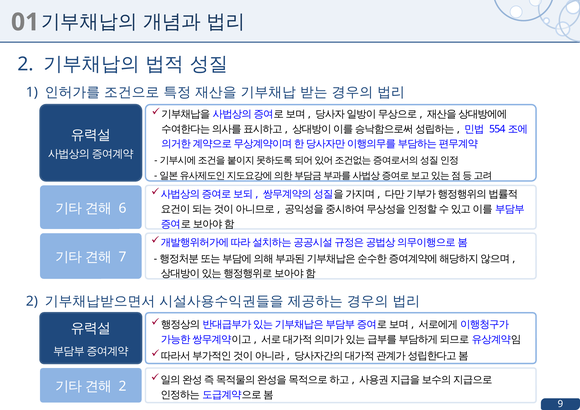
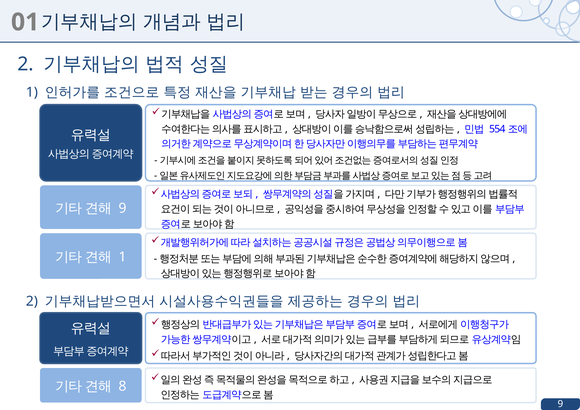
6: 6 -> 9 (123, 208)
7: 7 -> 1 (123, 257)
2: 2 -> 8 (123, 386)
